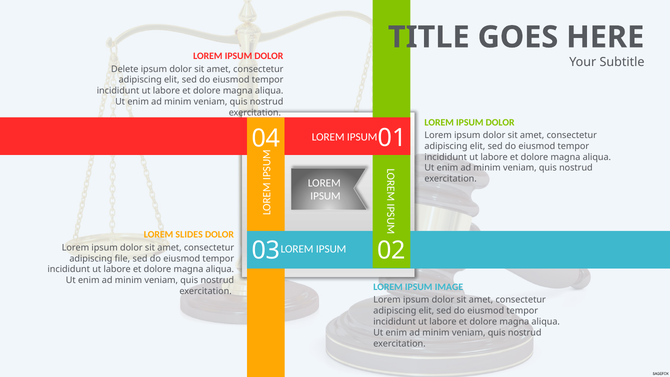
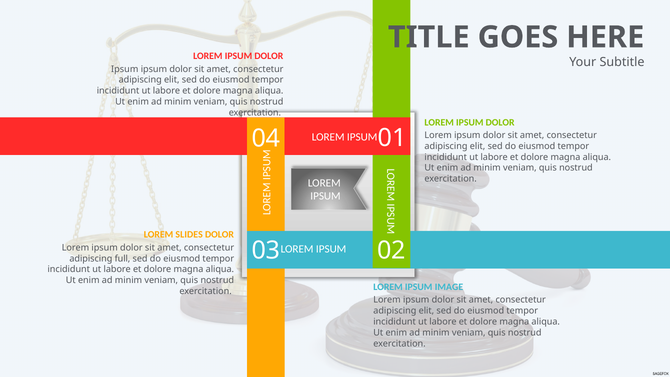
Delete: Delete -> Ipsum (125, 69)
file: file -> full (122, 258)
